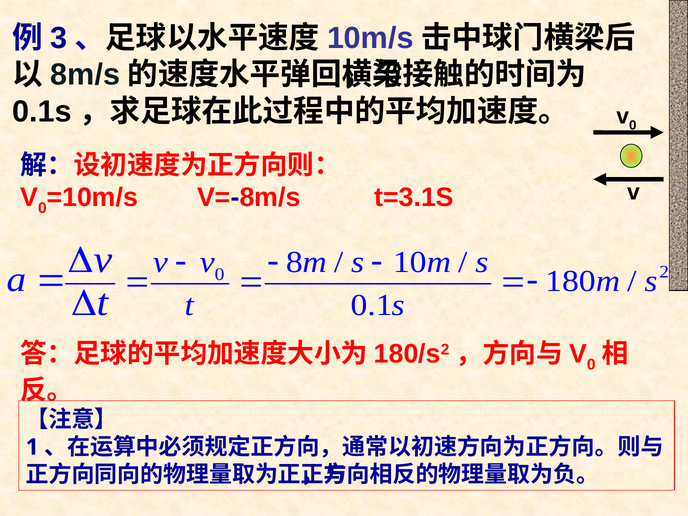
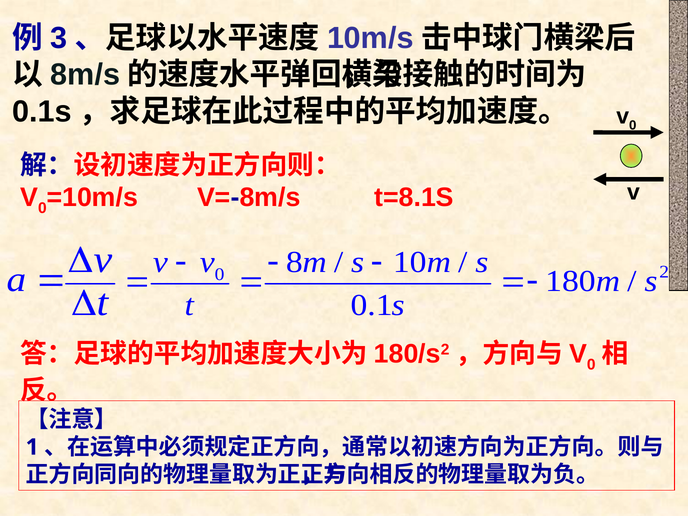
t=3.1S: t=3.1S -> t=8.1S (414, 198)
